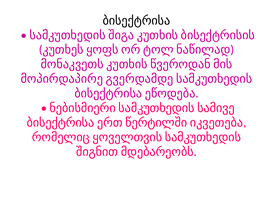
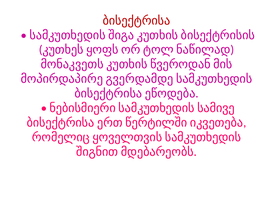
ბისექტრისა colour: black -> red (136, 21)
